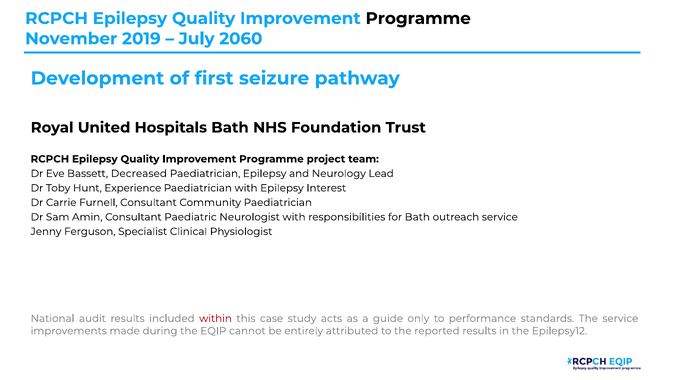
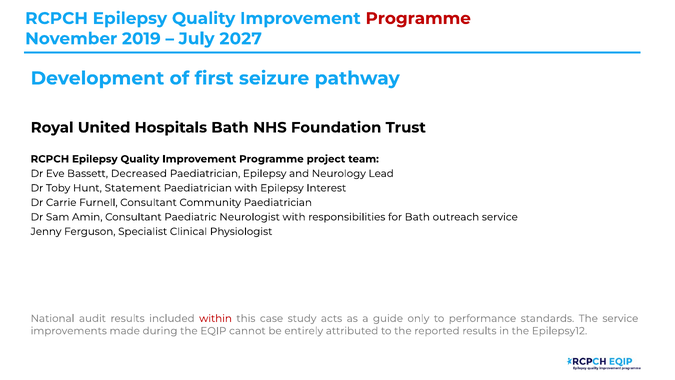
Programme colour: black -> red (418, 18)
2060: 2060 -> 2027 (241, 39)
Experience: Experience -> Statement (133, 188)
